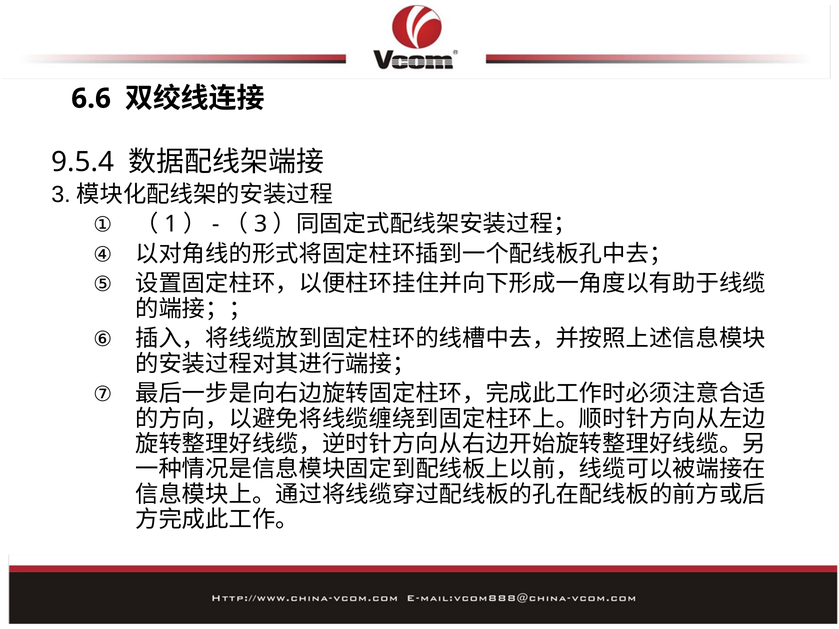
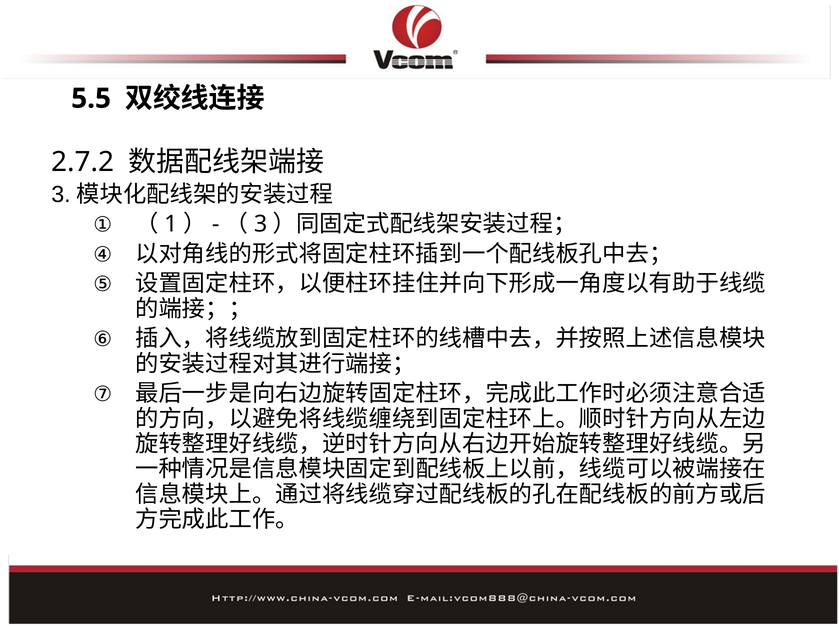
6.6: 6.6 -> 5.5 (91, 99)
9.5.4: 9.5.4 -> 2.7.2 (83, 162)
